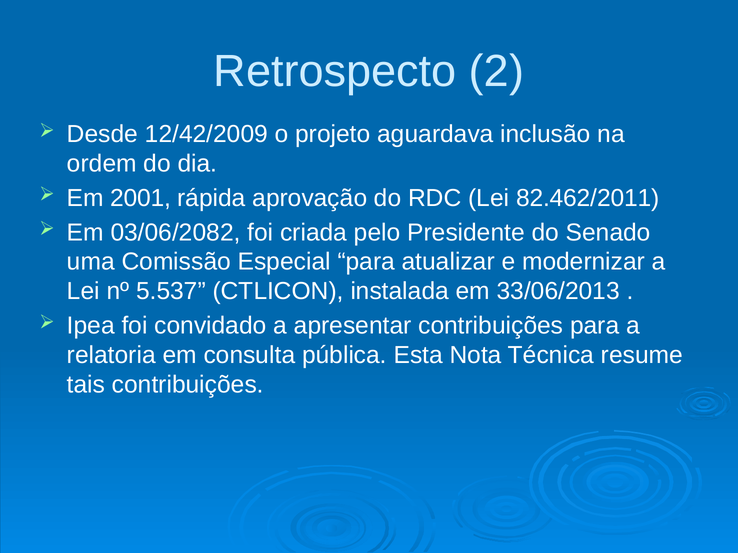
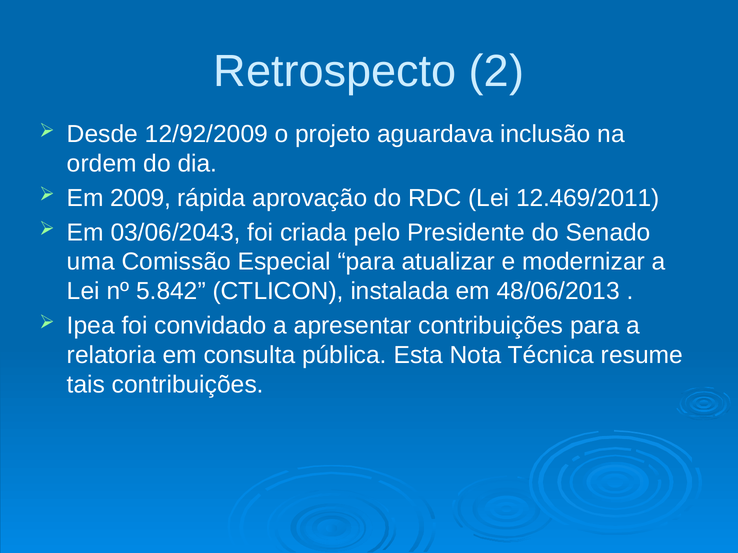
12/42/2009: 12/42/2009 -> 12/92/2009 (206, 134)
2001: 2001 -> 2009 (141, 198)
82.462/2011: 82.462/2011 -> 12.469/2011 (588, 198)
03/06/2082: 03/06/2082 -> 03/06/2043 (176, 233)
5.537: 5.537 -> 5.842 (171, 292)
33/06/2013: 33/06/2013 -> 48/06/2013 (558, 292)
